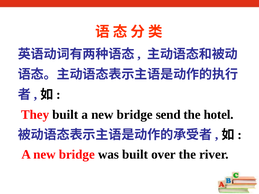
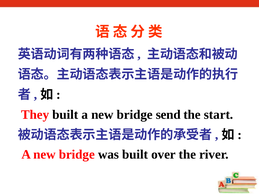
hotel: hotel -> start (219, 115)
